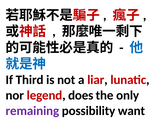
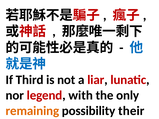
does: does -> with (81, 96)
remaining colour: purple -> orange (32, 111)
want: want -> their (131, 111)
